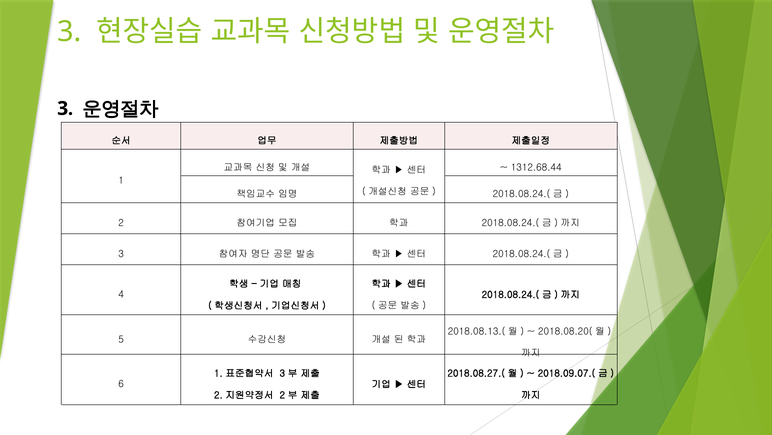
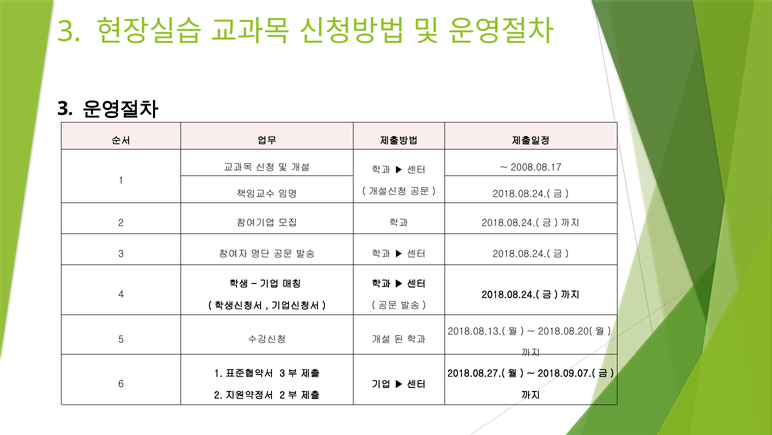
1312.68.44: 1312.68.44 -> 2008.08.17 (536, 167)
